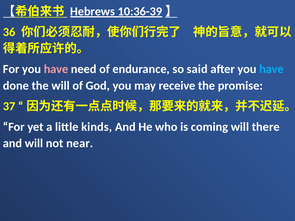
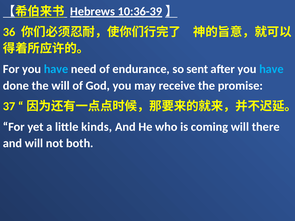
have colour: pink -> light blue (56, 69)
said: said -> sent (197, 69)
near: near -> both (80, 143)
